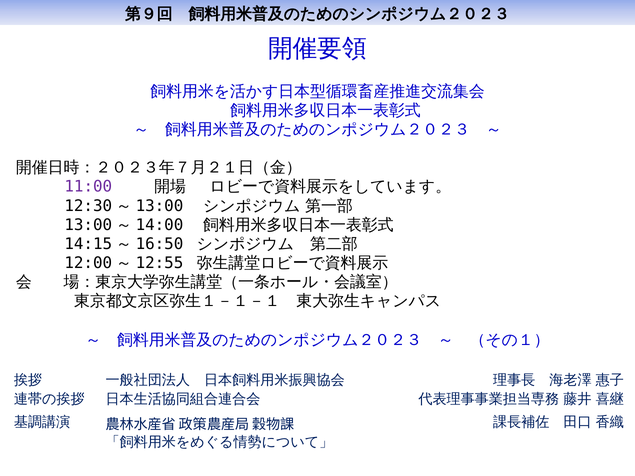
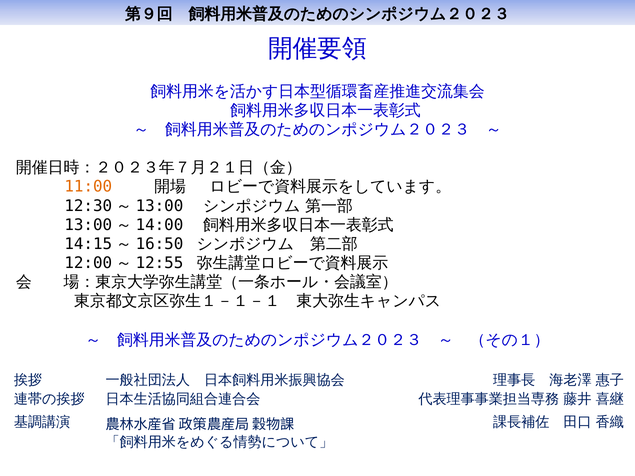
11:00 colour: purple -> orange (88, 187)
